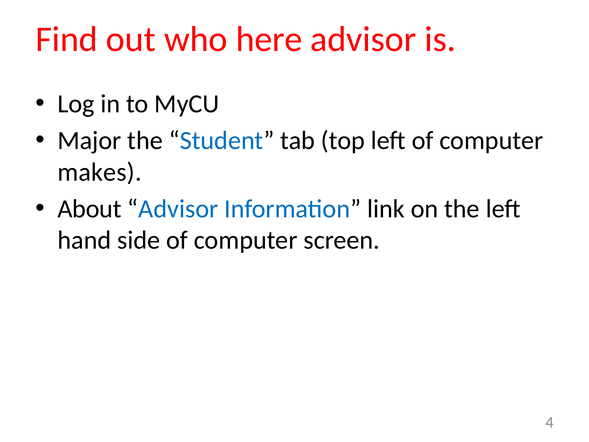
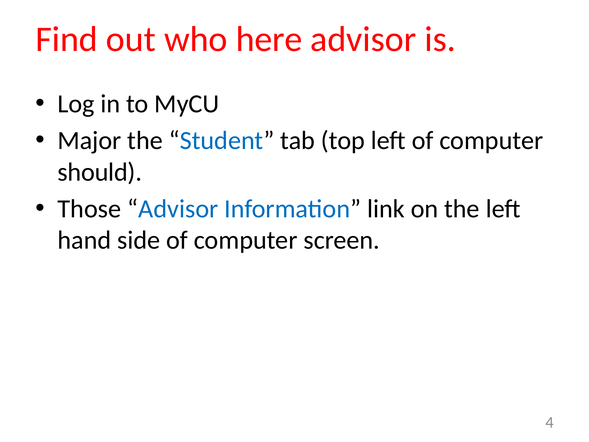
makes: makes -> should (100, 172)
About: About -> Those (89, 209)
